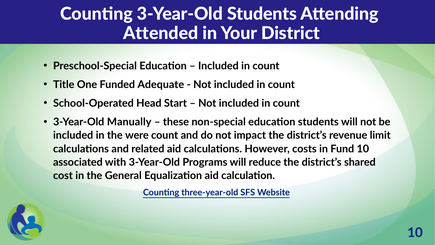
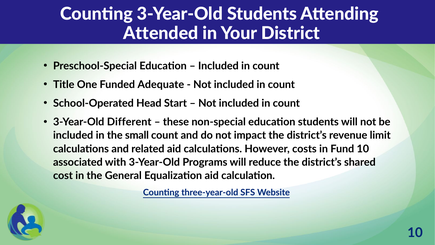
Manually: Manually -> Different (129, 122)
were: were -> small (137, 135)
